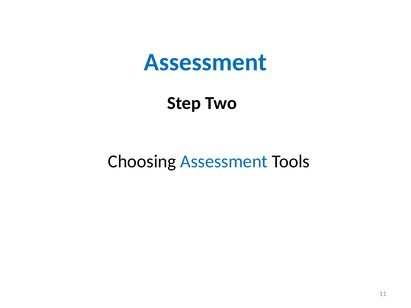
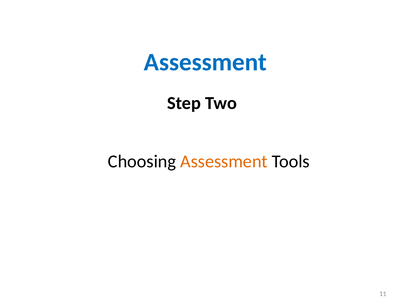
Assessment colour: blue -> orange (224, 162)
